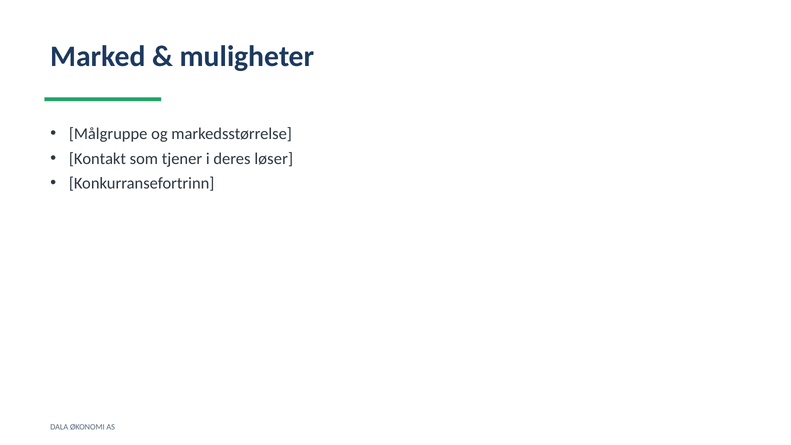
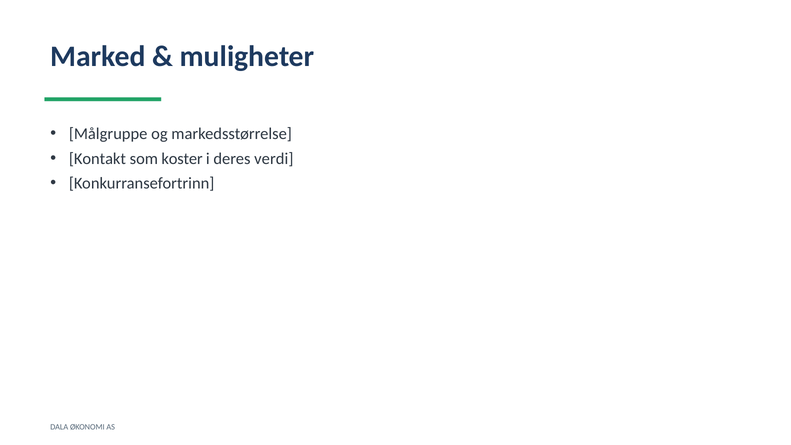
tjener: tjener -> koster (182, 159)
løser: løser -> verdi (274, 159)
